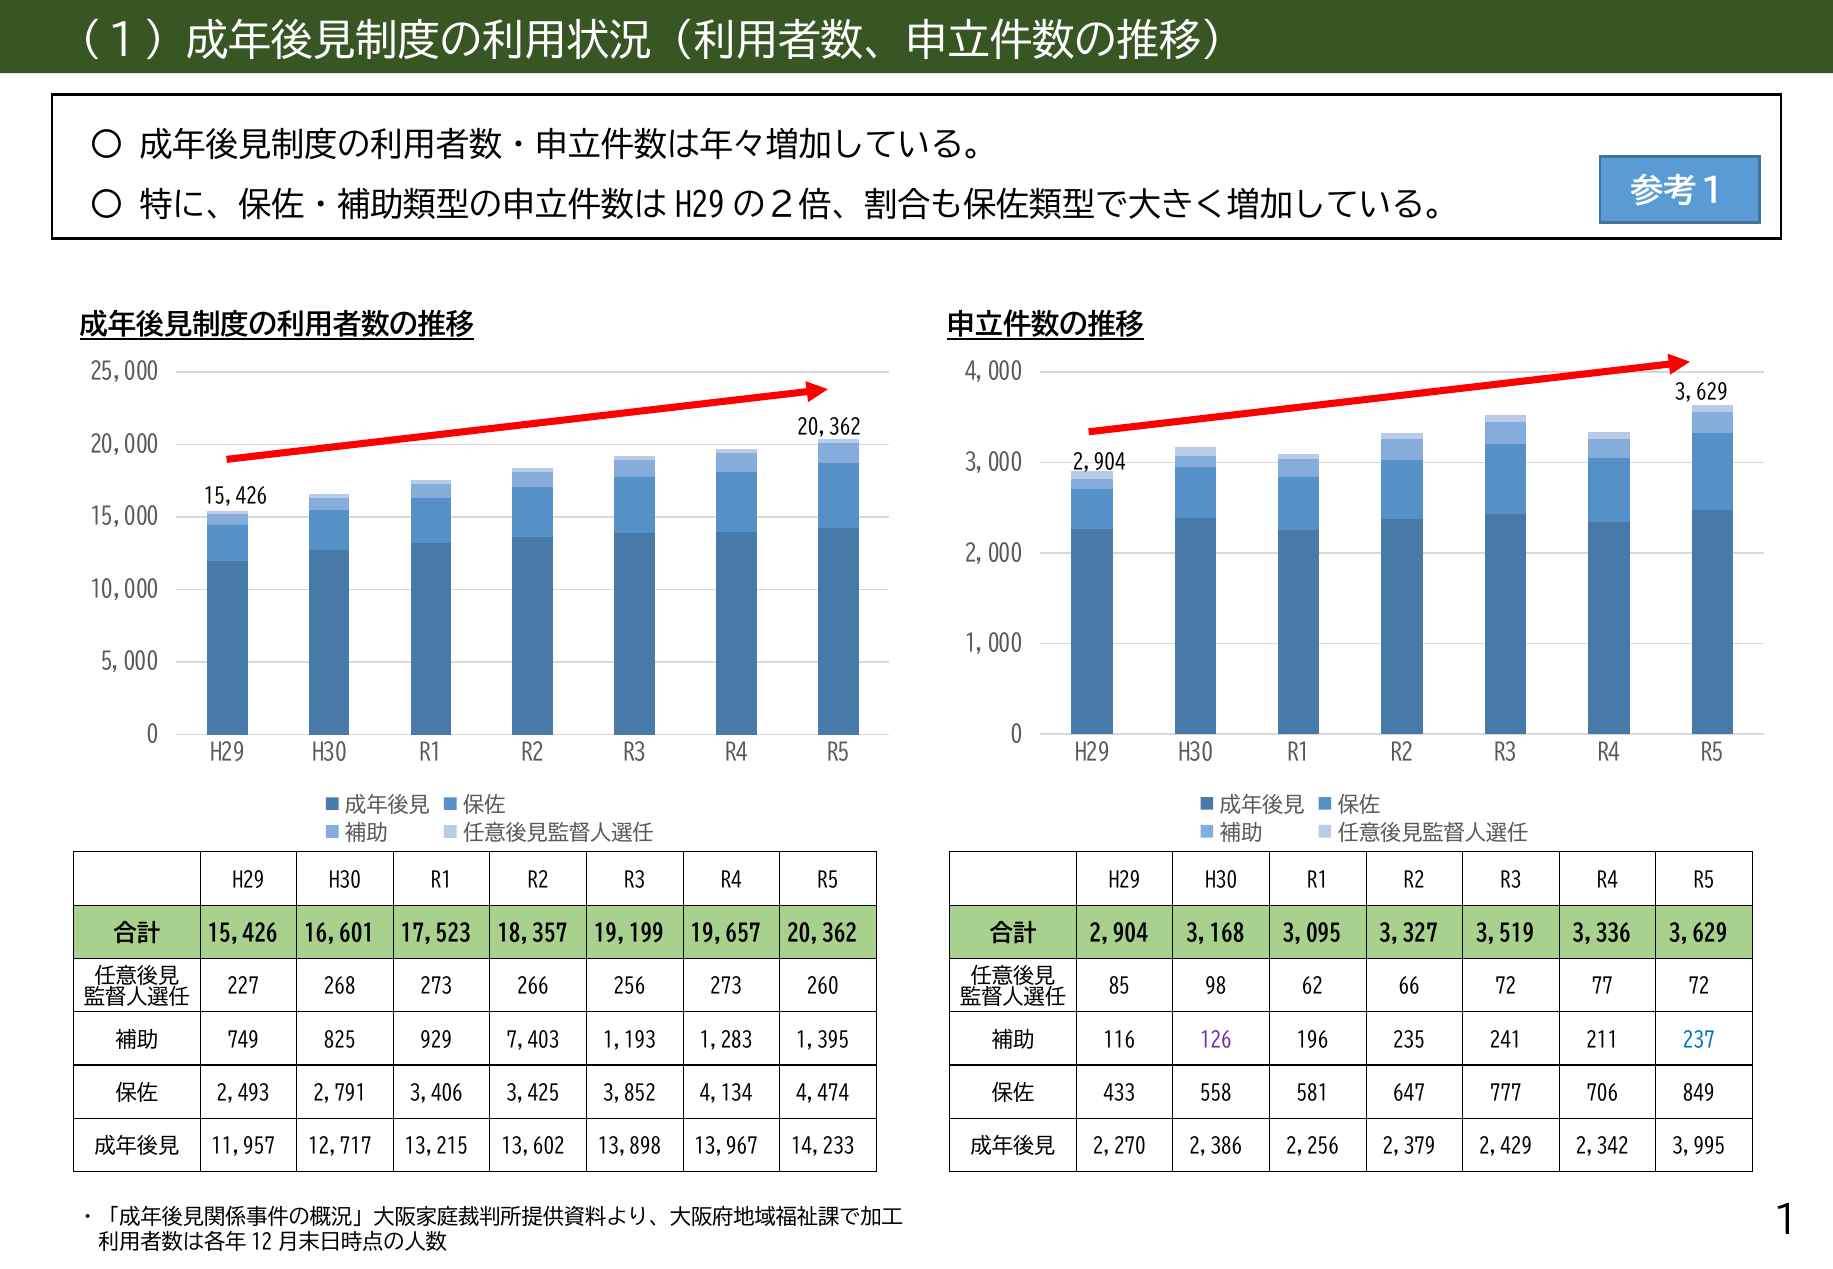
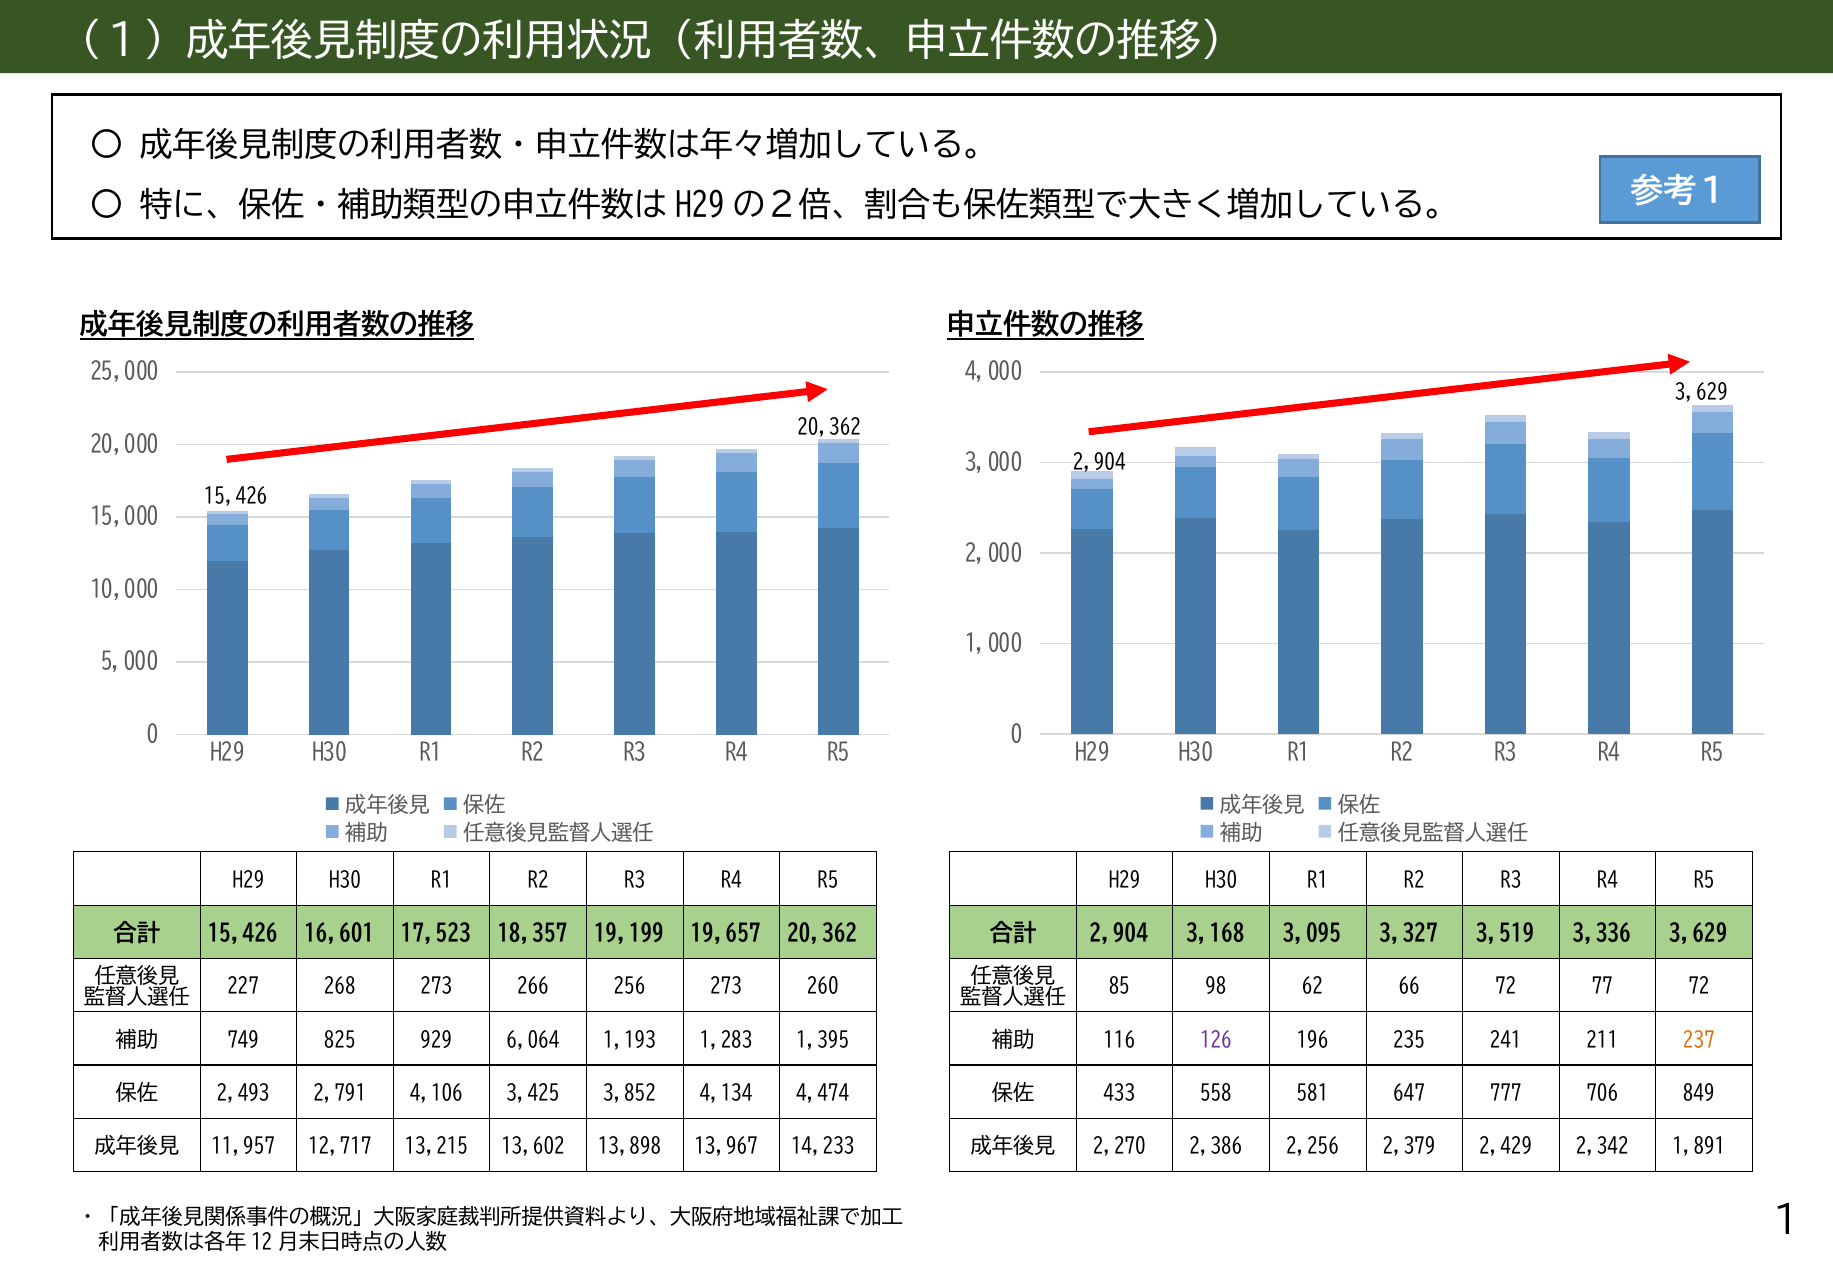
7,403: 7,403 -> 6,064 (533, 1040)
237 colour: blue -> orange (1699, 1040)
3,406: 3,406 -> 4,106 (436, 1093)
3,995: 3,995 -> 1,891 (1699, 1147)
